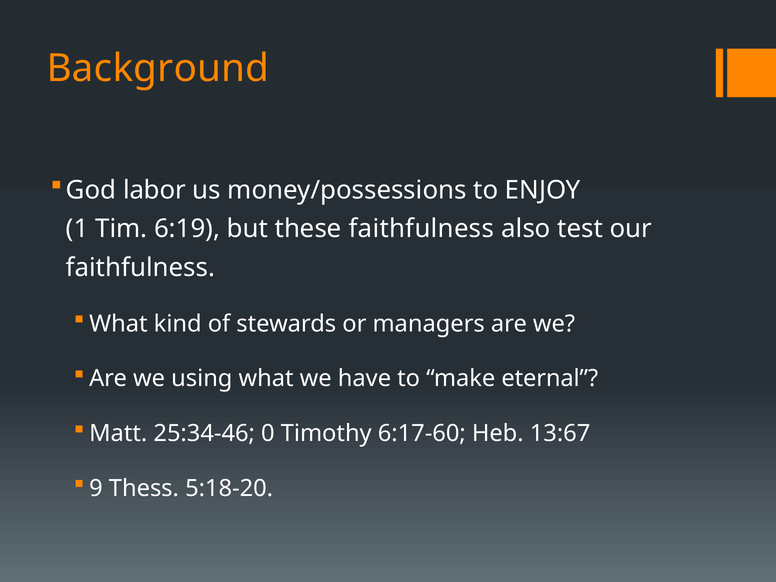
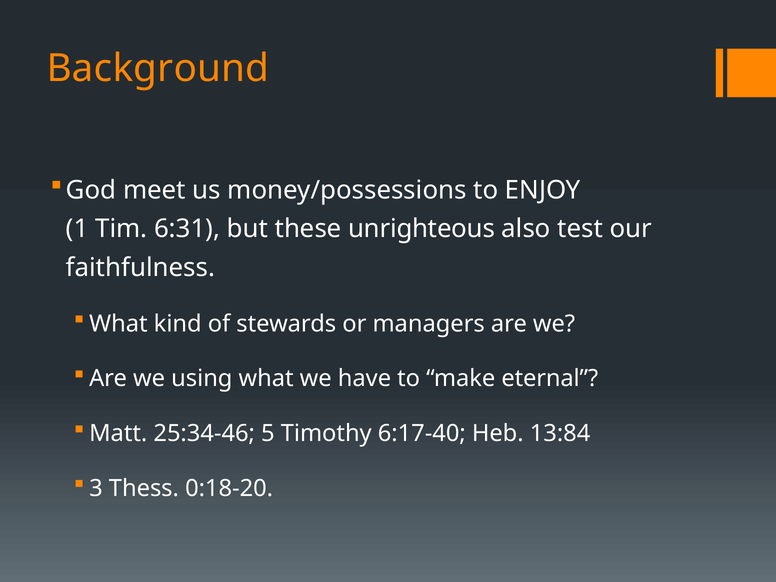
labor: labor -> meet (154, 190)
6:19: 6:19 -> 6:31 (187, 229)
these faithfulness: faithfulness -> unrighteous (422, 229)
0: 0 -> 5 (268, 434)
6:17-60: 6:17-60 -> 6:17-40 (422, 434)
13:67: 13:67 -> 13:84 (560, 434)
9: 9 -> 3 (96, 488)
5:18-20: 5:18-20 -> 0:18-20 (229, 488)
